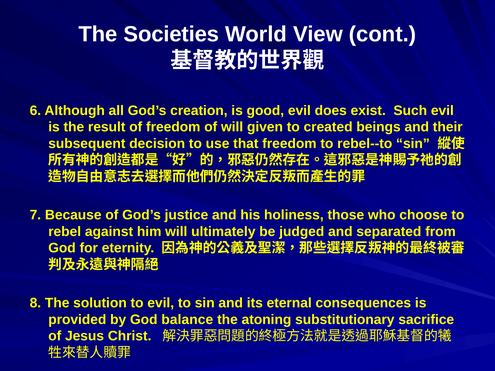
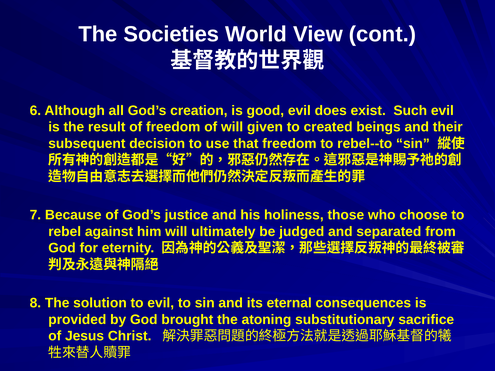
balance: balance -> brought (187, 320)
